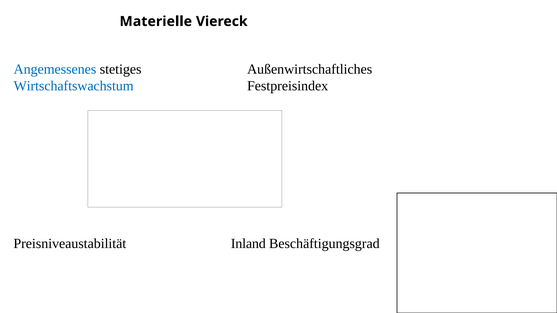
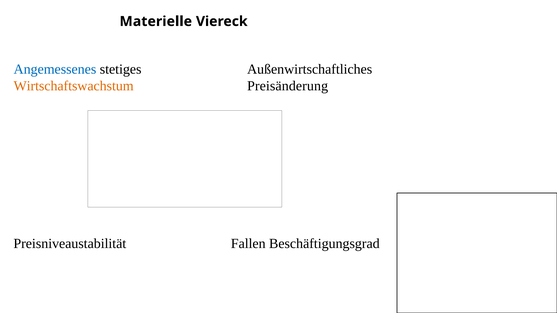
Wirtschaftswachstum colour: blue -> orange (74, 86)
Festpreisindex: Festpreisindex -> Preisänderung (288, 86)
Inland: Inland -> Fallen (248, 244)
